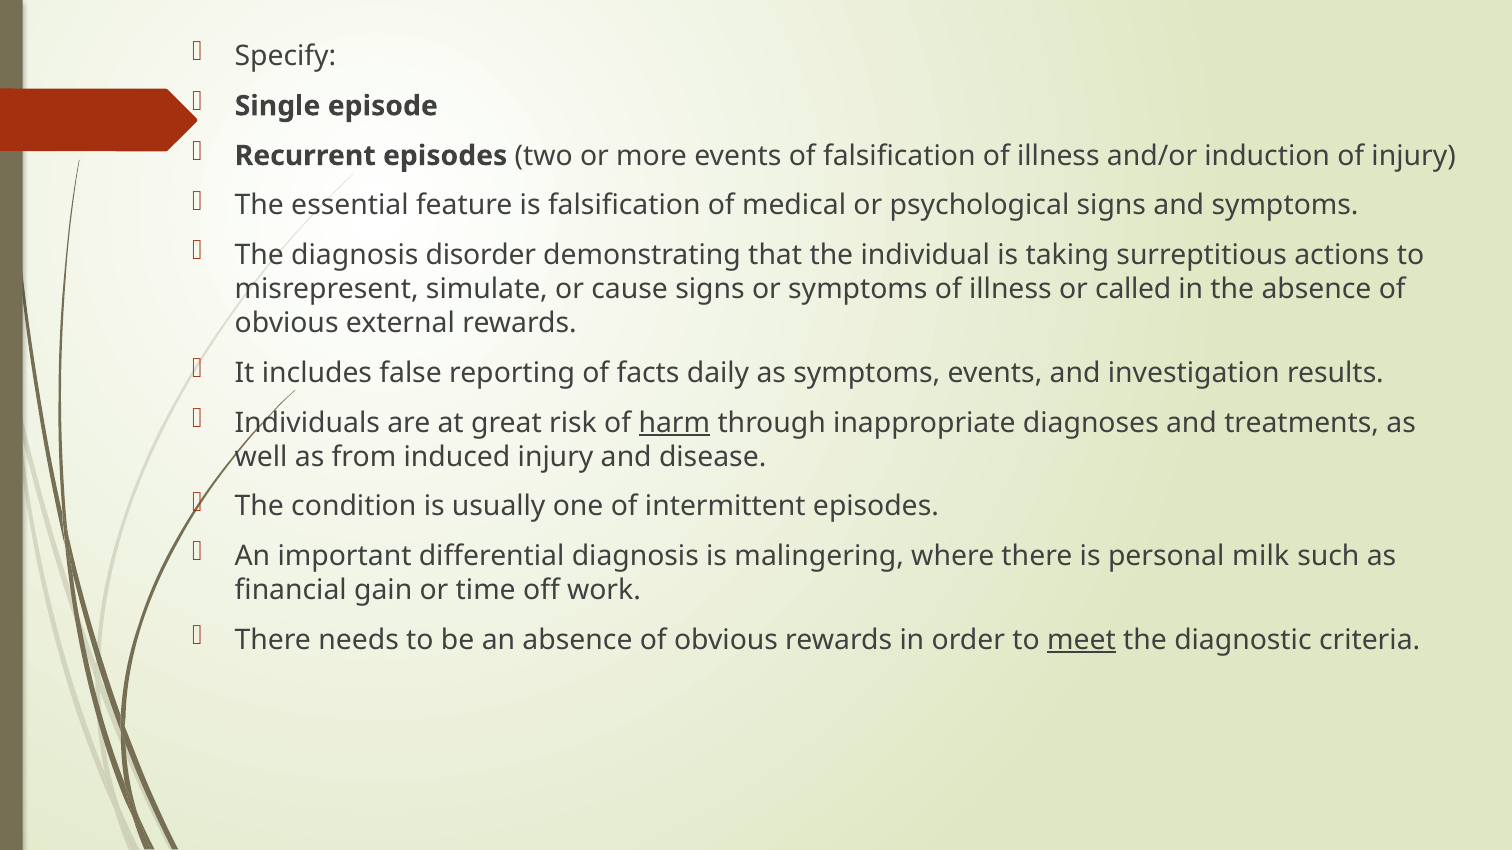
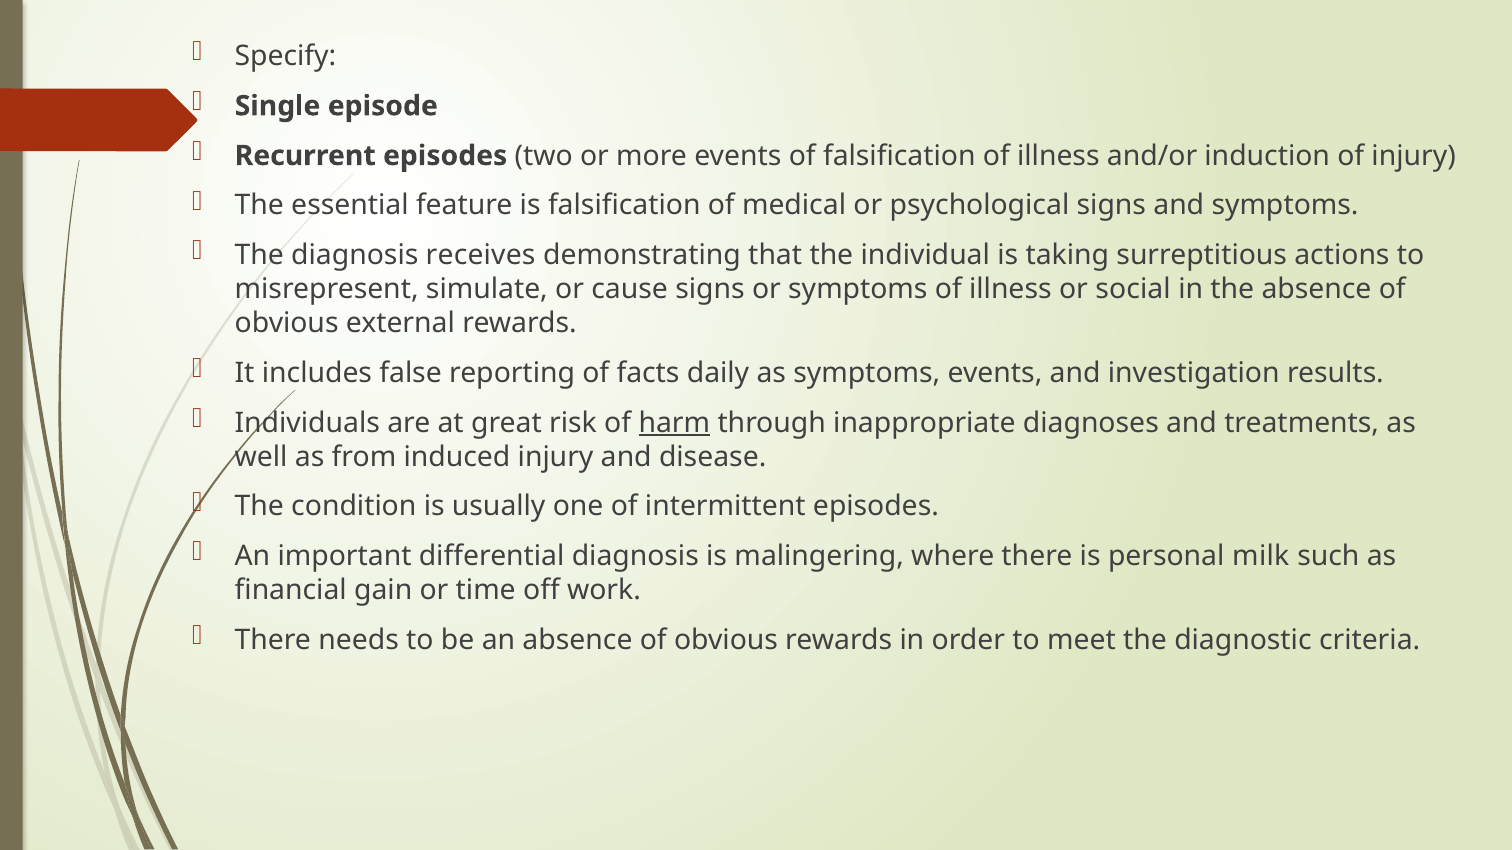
disorder: disorder -> receives (481, 255)
called: called -> social (1133, 289)
meet underline: present -> none (1081, 640)
